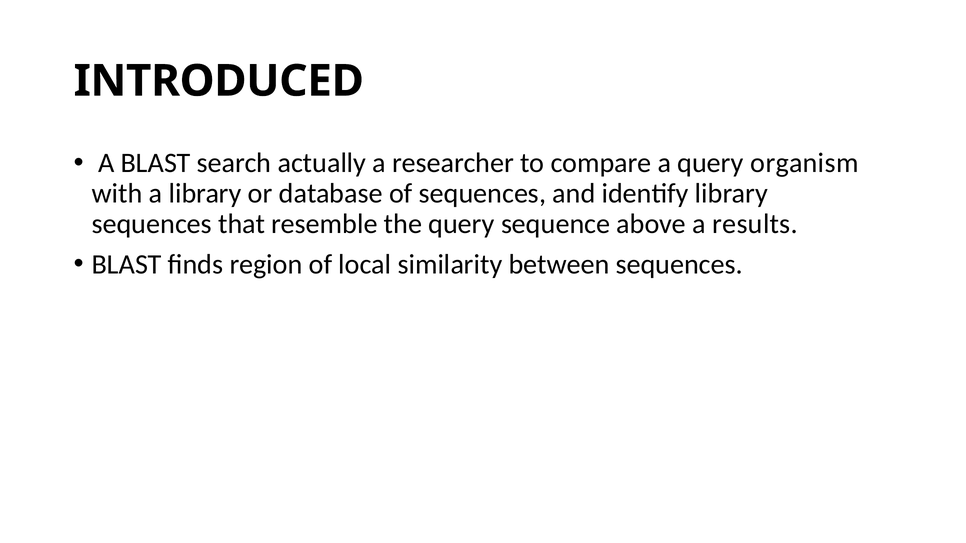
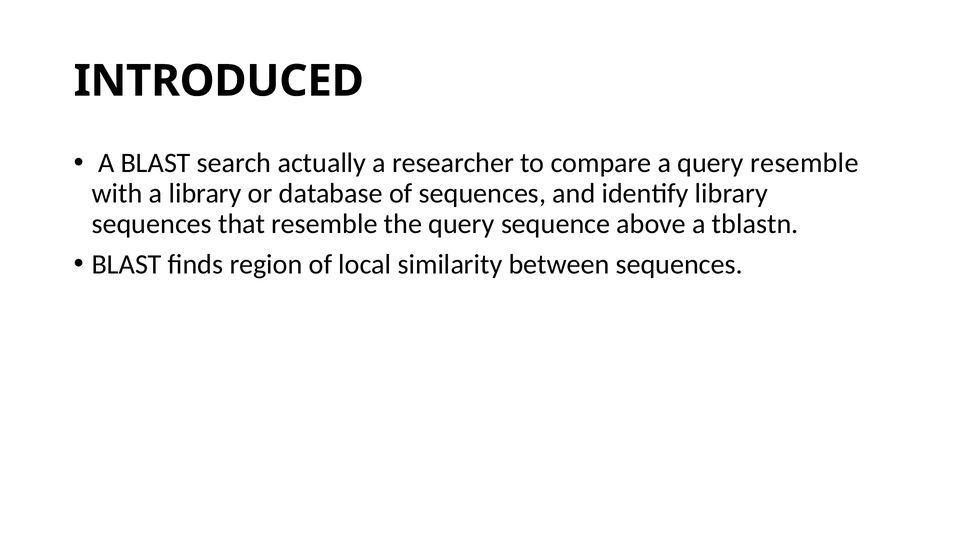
query organism: organism -> resemble (804, 163)
results: results -> tblastn (755, 224)
